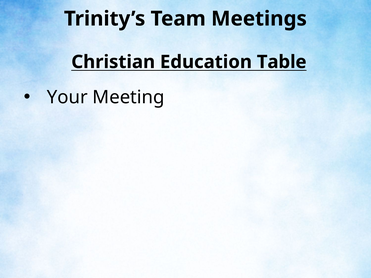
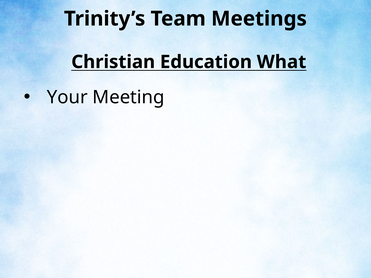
Table: Table -> What (282, 62)
